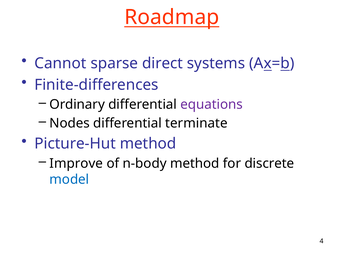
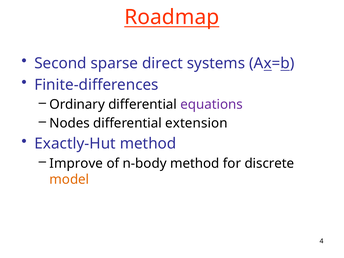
Cannot: Cannot -> Second (60, 63)
terminate: terminate -> extension (196, 123)
Picture-Hut: Picture-Hut -> Exactly-Hut (75, 144)
model colour: blue -> orange (69, 179)
